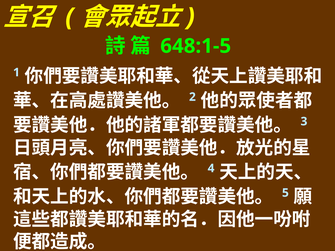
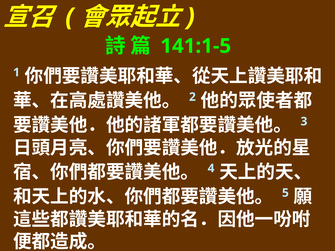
648:1-5: 648:1-5 -> 141:1-5 (196, 46)
